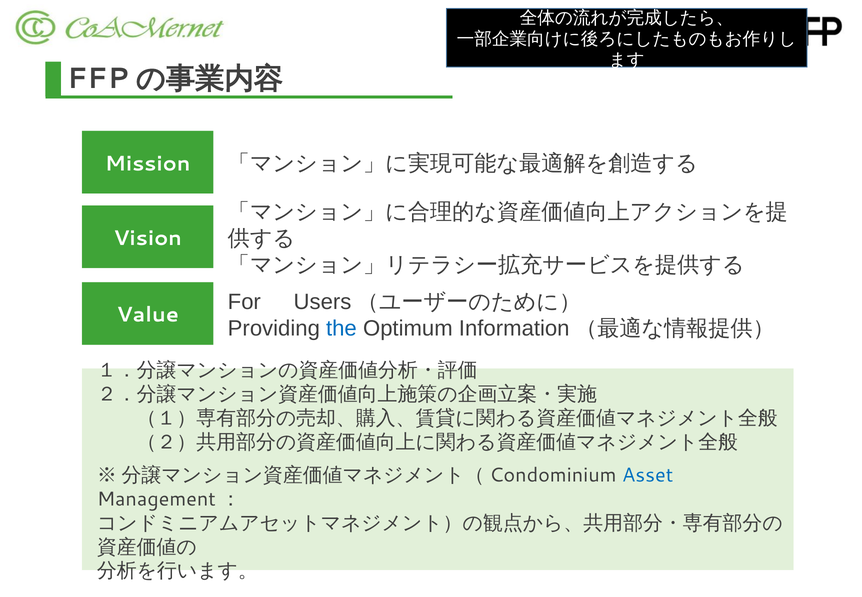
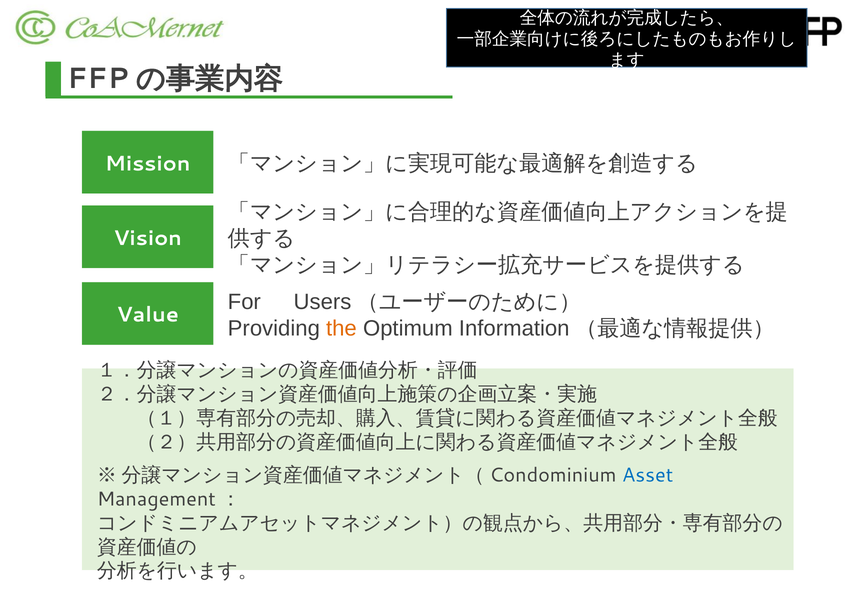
the colour: blue -> orange (341, 328)
